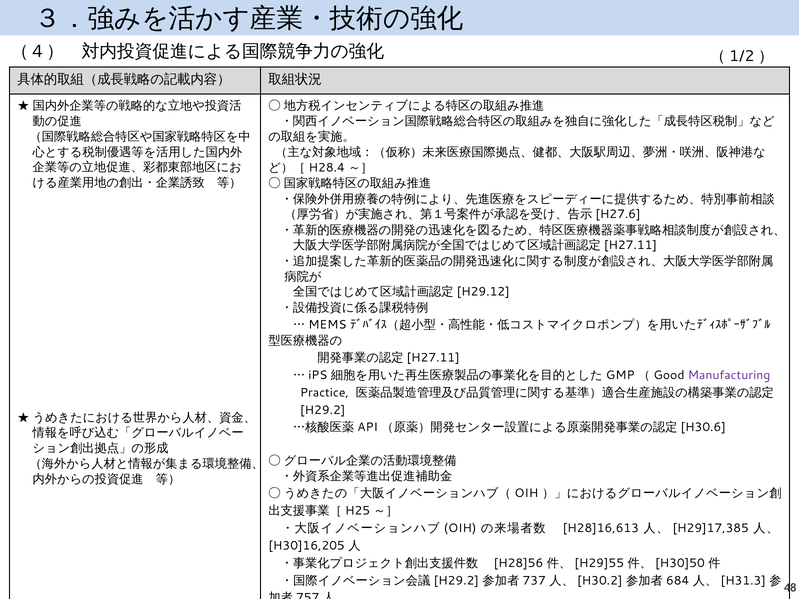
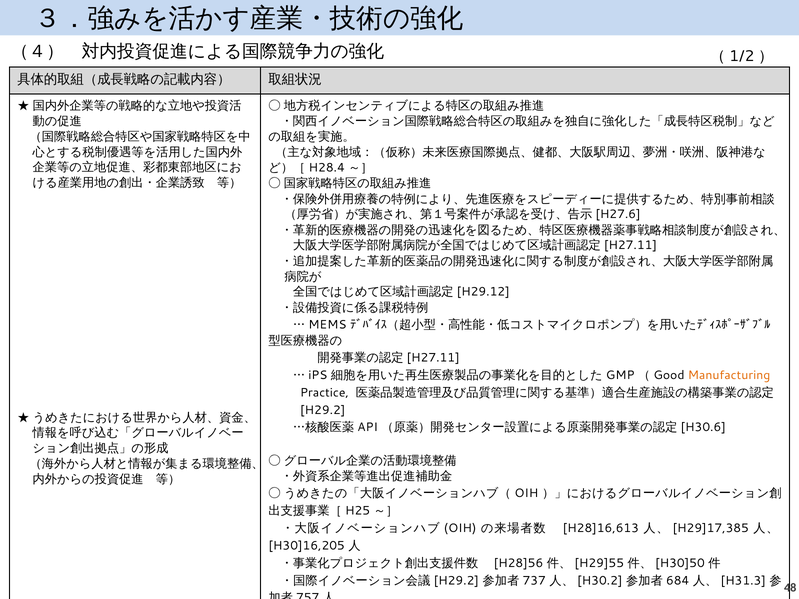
Manufacturing colour: purple -> orange (729, 375)
